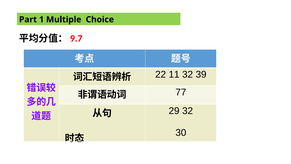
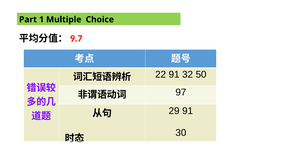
22 11: 11 -> 91 (174, 74)
39: 39 -> 50 (201, 74)
77: 77 -> 97 (181, 92)
29 32: 32 -> 91 (188, 111)
